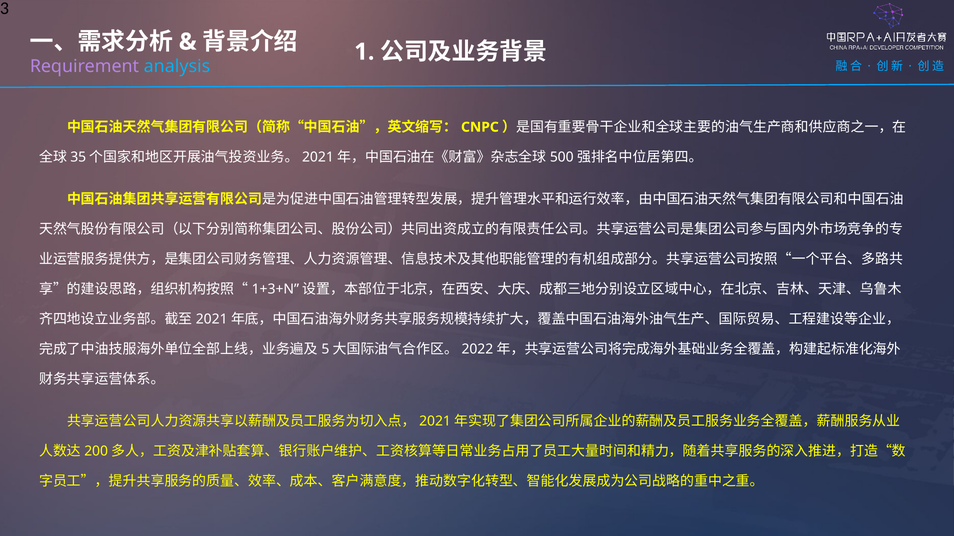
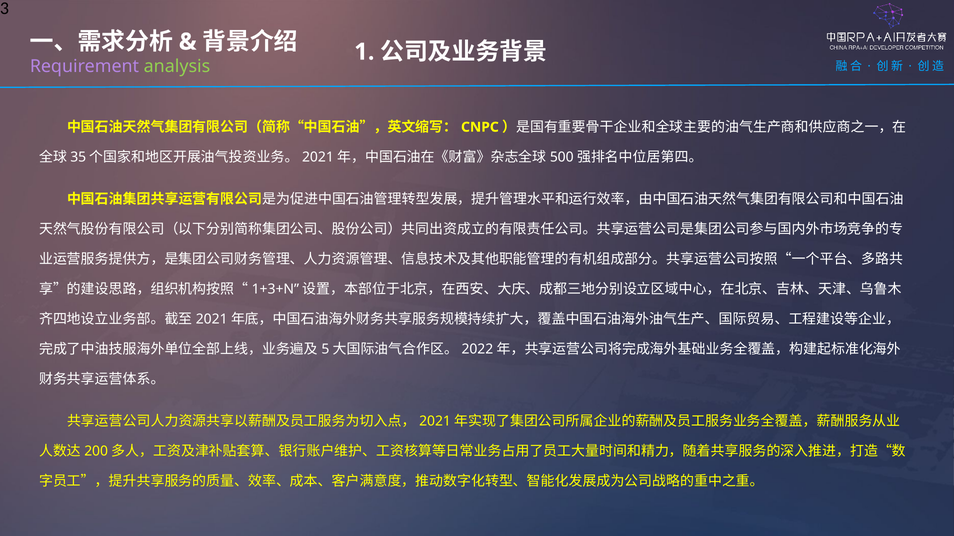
analysis colour: light blue -> light green (177, 66)
